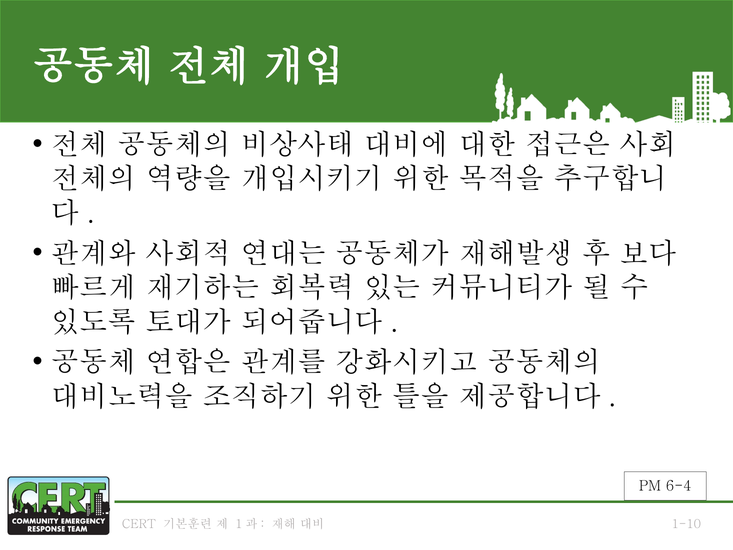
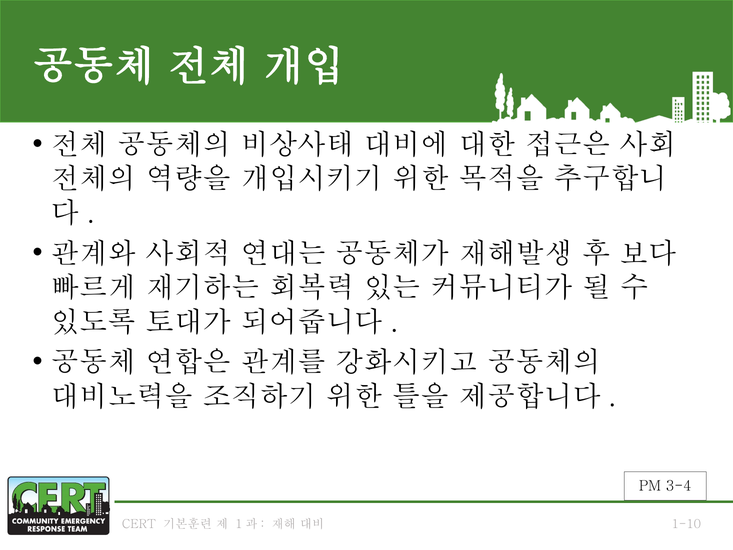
6-4: 6-4 -> 3-4 (679, 486)
